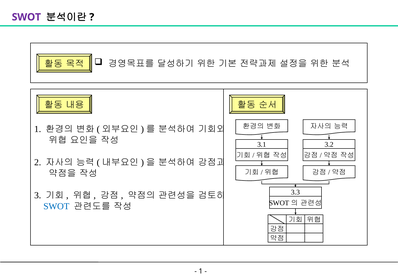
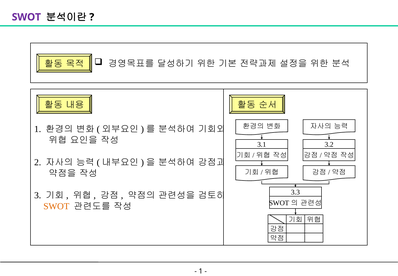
SWOT colour: blue -> orange (56, 206)
